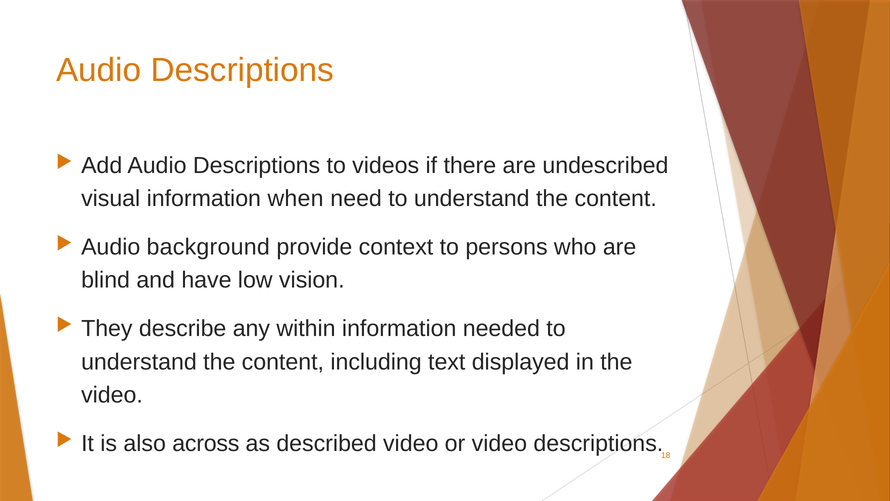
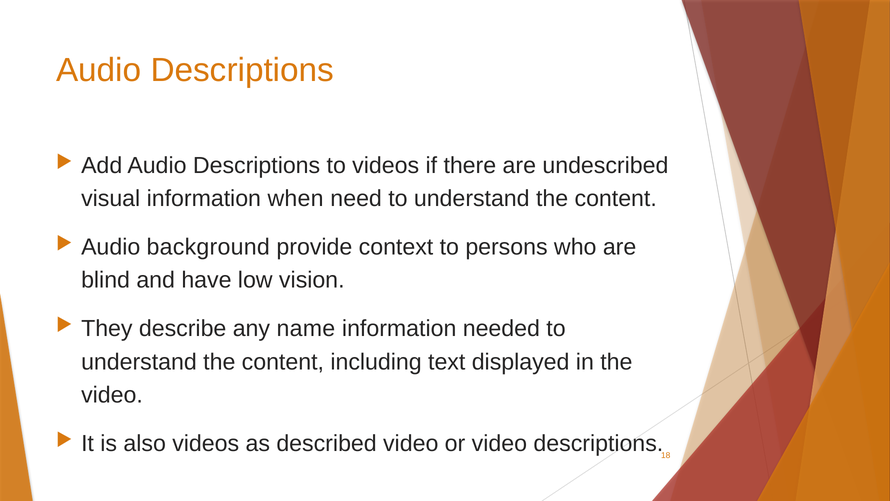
within: within -> name (306, 328)
also across: across -> videos (206, 443)
